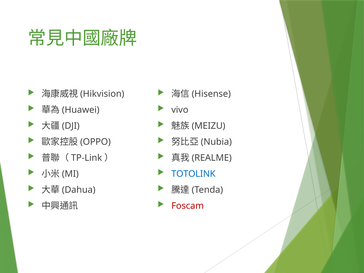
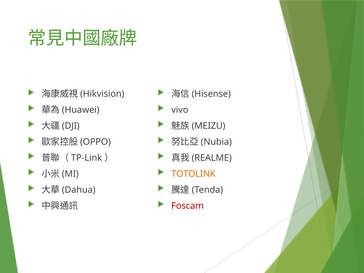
TOTOLINK colour: blue -> orange (193, 174)
